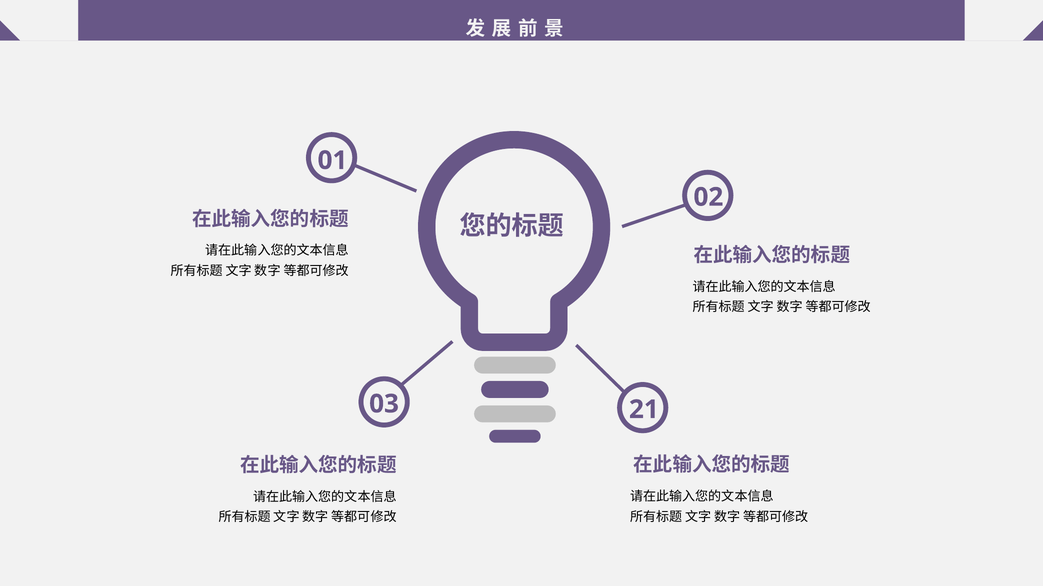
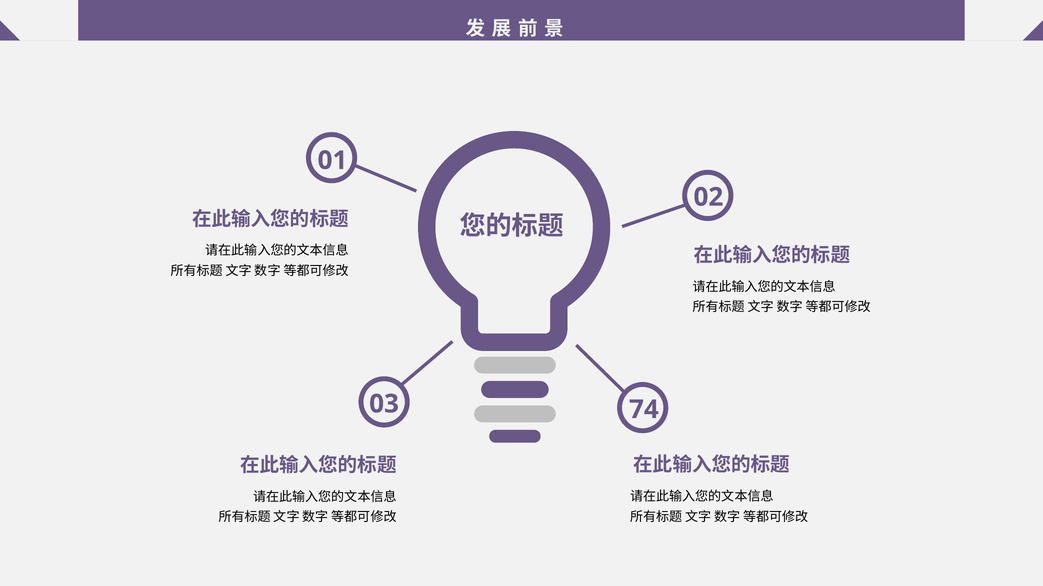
21: 21 -> 74 (644, 410)
